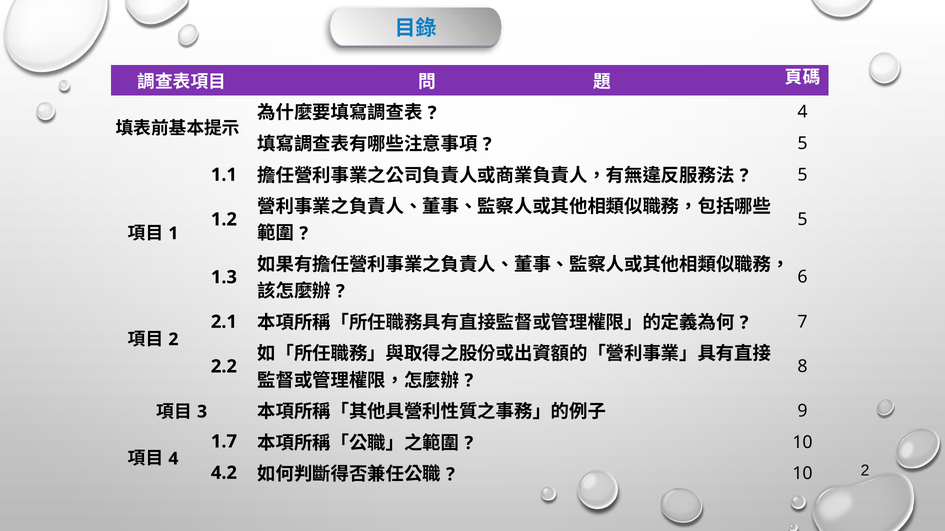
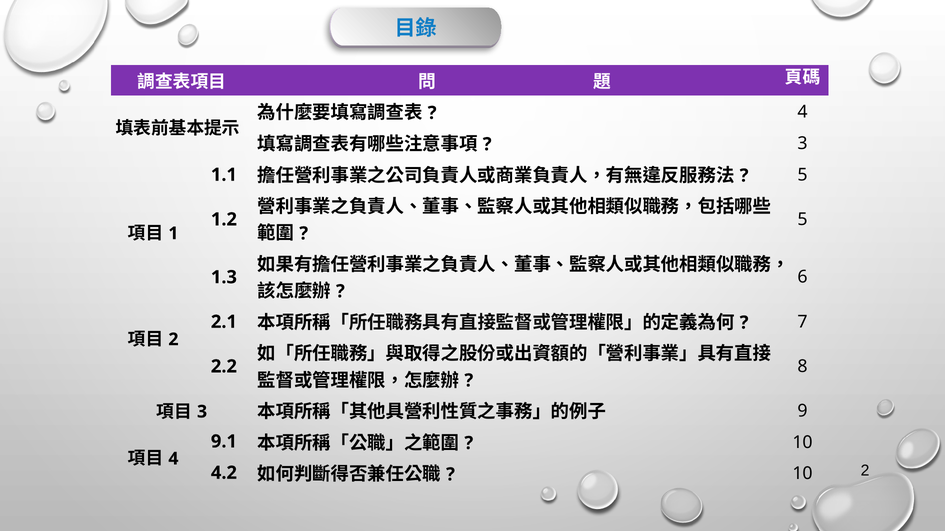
5: 5 -> 3 (803, 144)
1.7: 1.7 -> 9.1 (224, 442)
